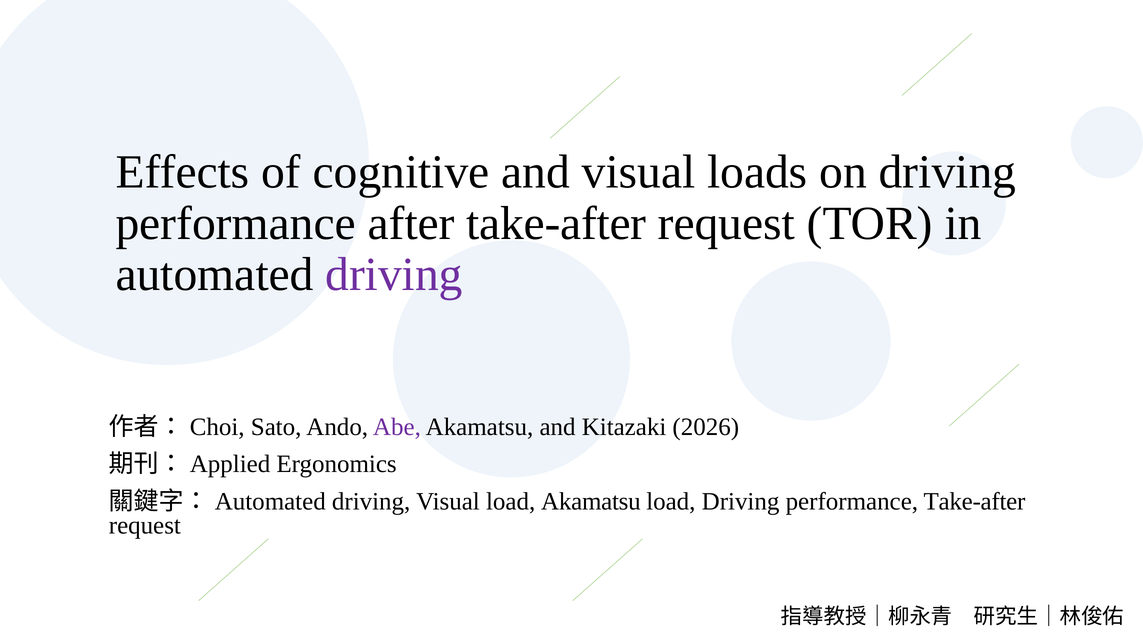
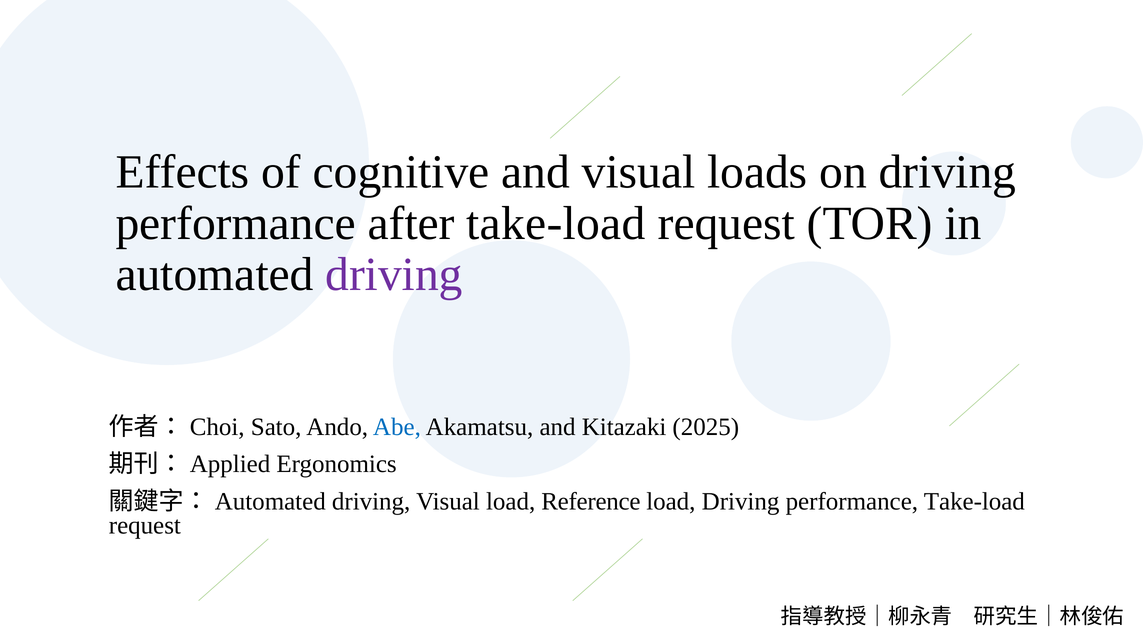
after take-after: take-after -> take-load (556, 223)
Abe colour: purple -> blue (397, 427)
2026: 2026 -> 2025 (706, 427)
load Akamatsu: Akamatsu -> Reference (591, 501)
performance Take-after: Take-after -> Take-load (974, 501)
